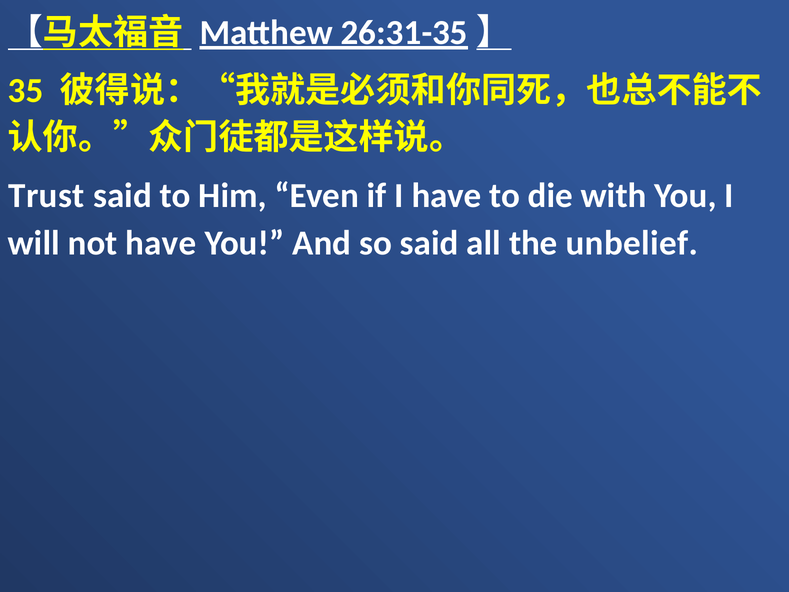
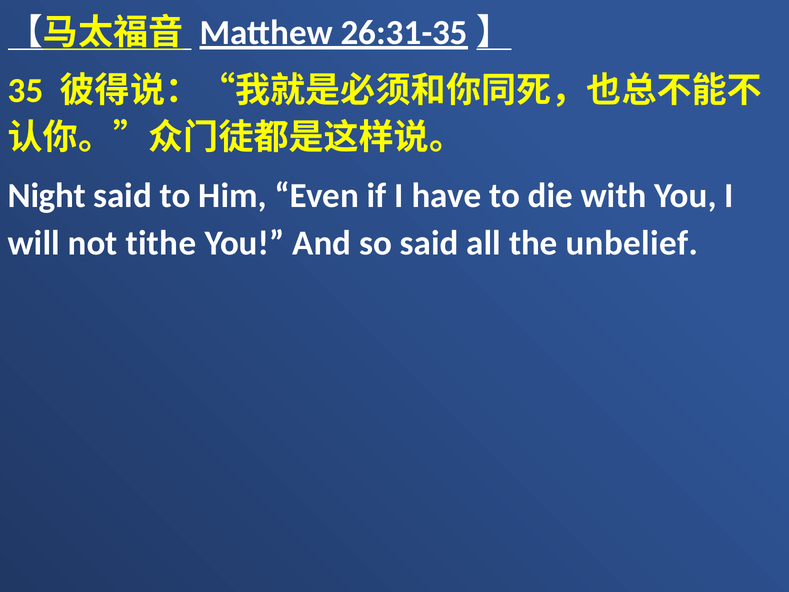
Trust: Trust -> Night (47, 196)
not have: have -> tithe (161, 243)
